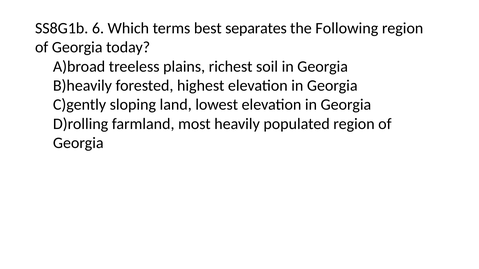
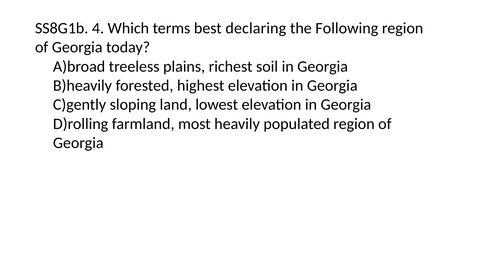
6: 6 -> 4 (98, 28)
separates: separates -> declaring (256, 28)
